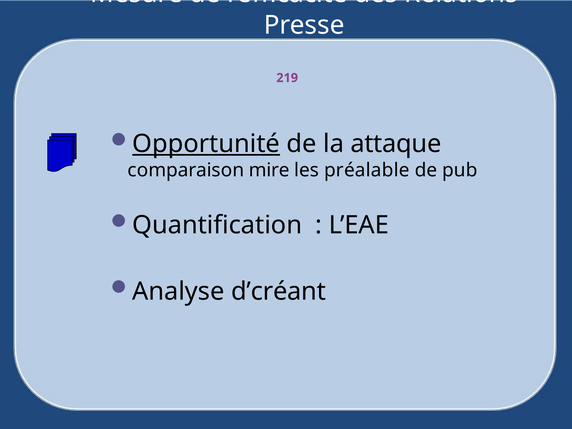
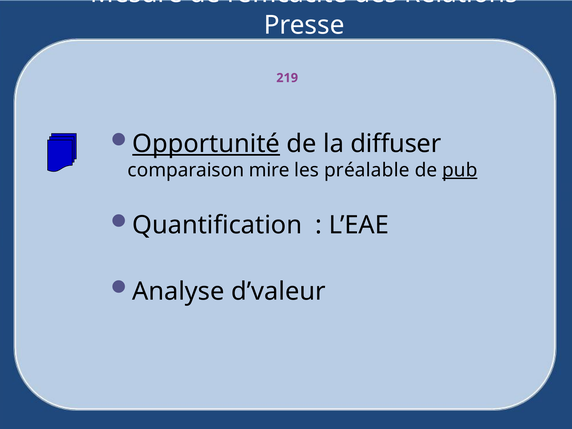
attaque: attaque -> diffuser (396, 144)
pub underline: none -> present (460, 170)
d’créant: d’créant -> d’valeur (278, 291)
